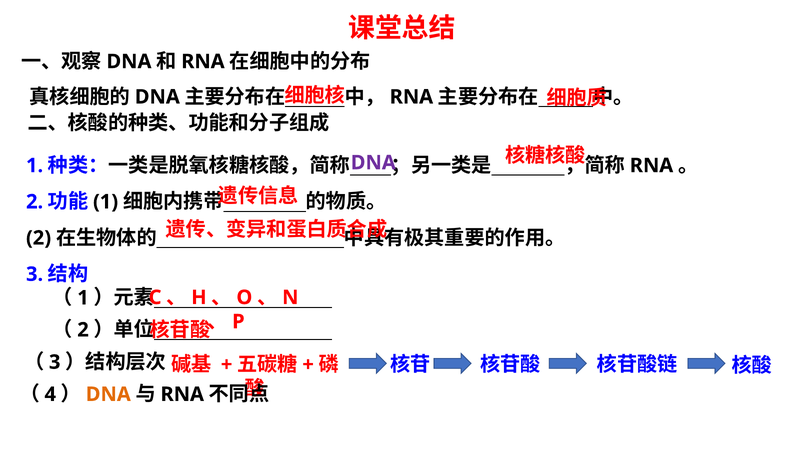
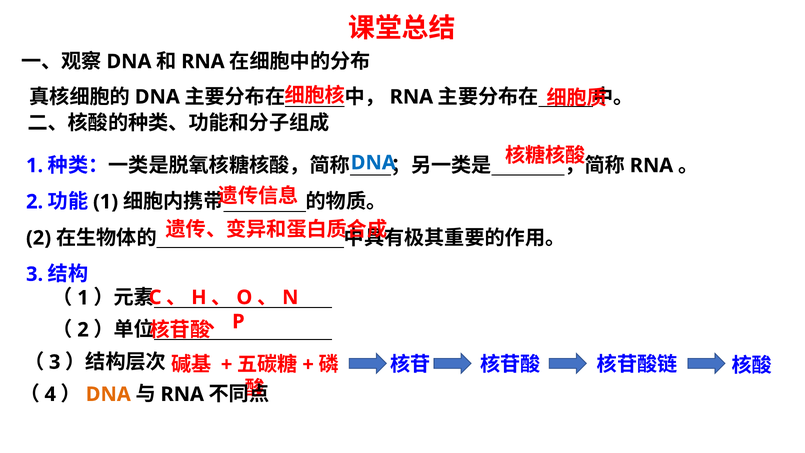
DNA colour: purple -> blue (373, 163)
